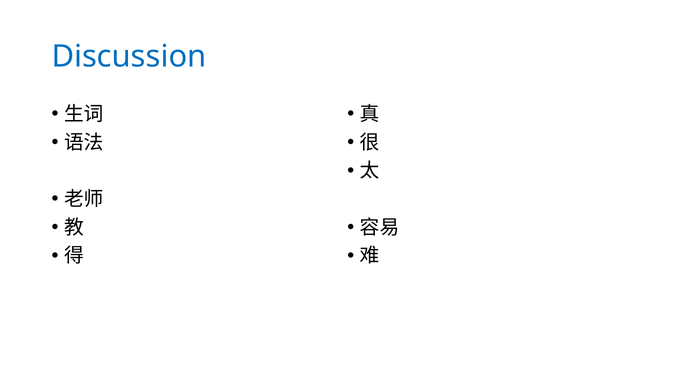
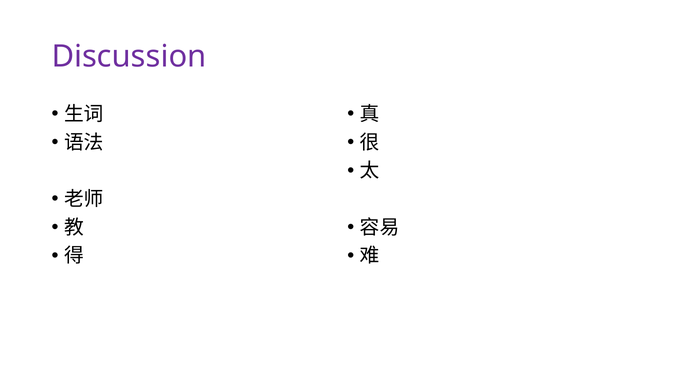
Discussion colour: blue -> purple (129, 57)
